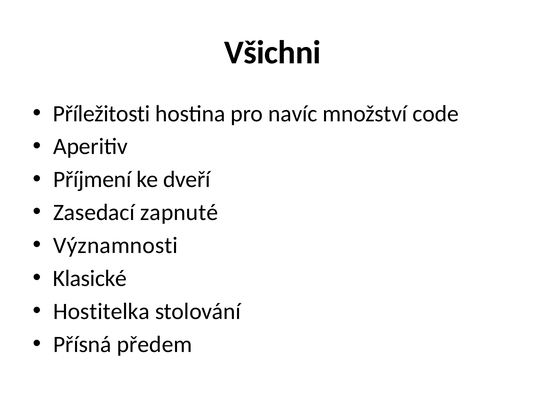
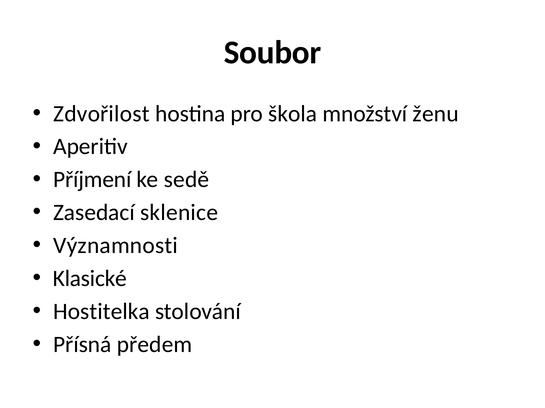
Všichni: Všichni -> Soubor (273, 53)
Příležitosti: Příležitosti -> Zdvořilost (101, 114)
navíc: navíc -> škola (293, 114)
code: code -> ženu (436, 114)
dveří: dveří -> sedě (187, 180)
zapnuté: zapnuté -> sklenice (179, 213)
